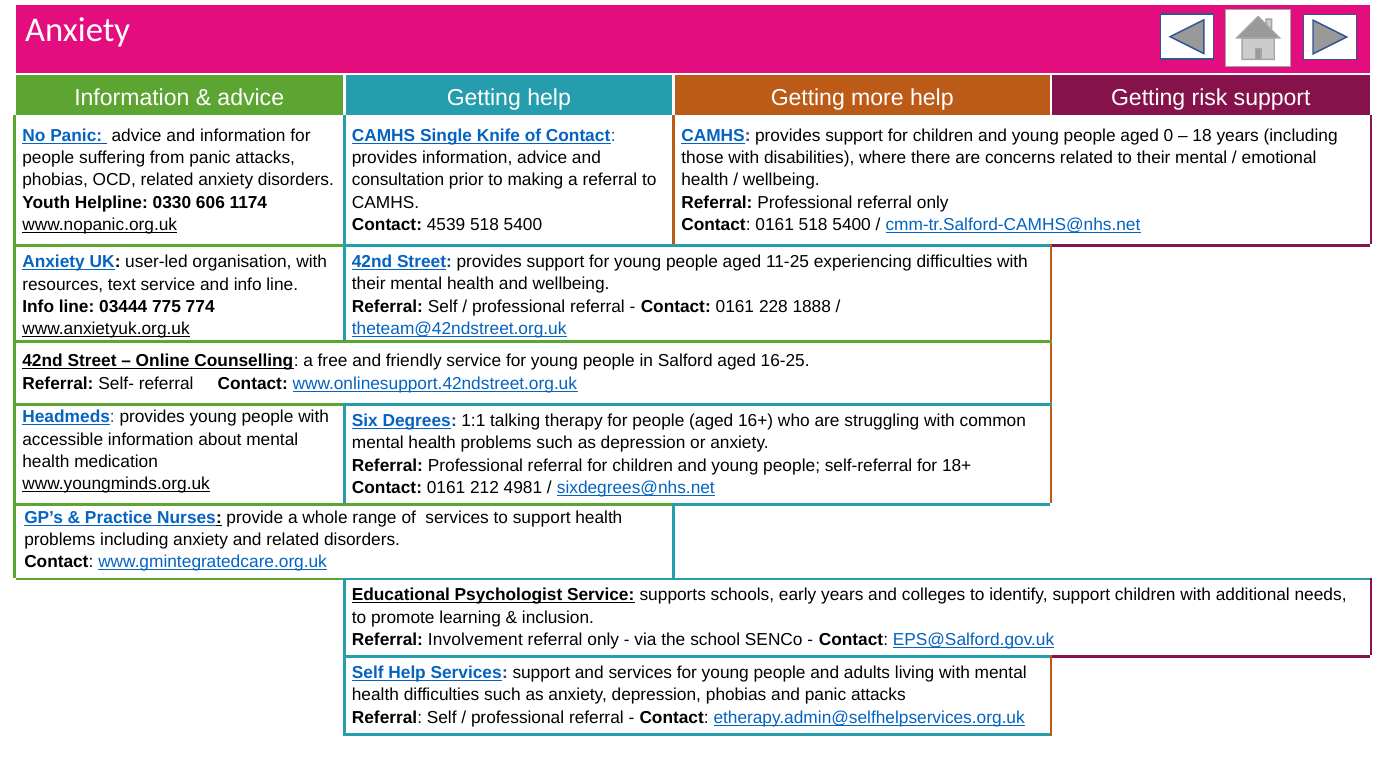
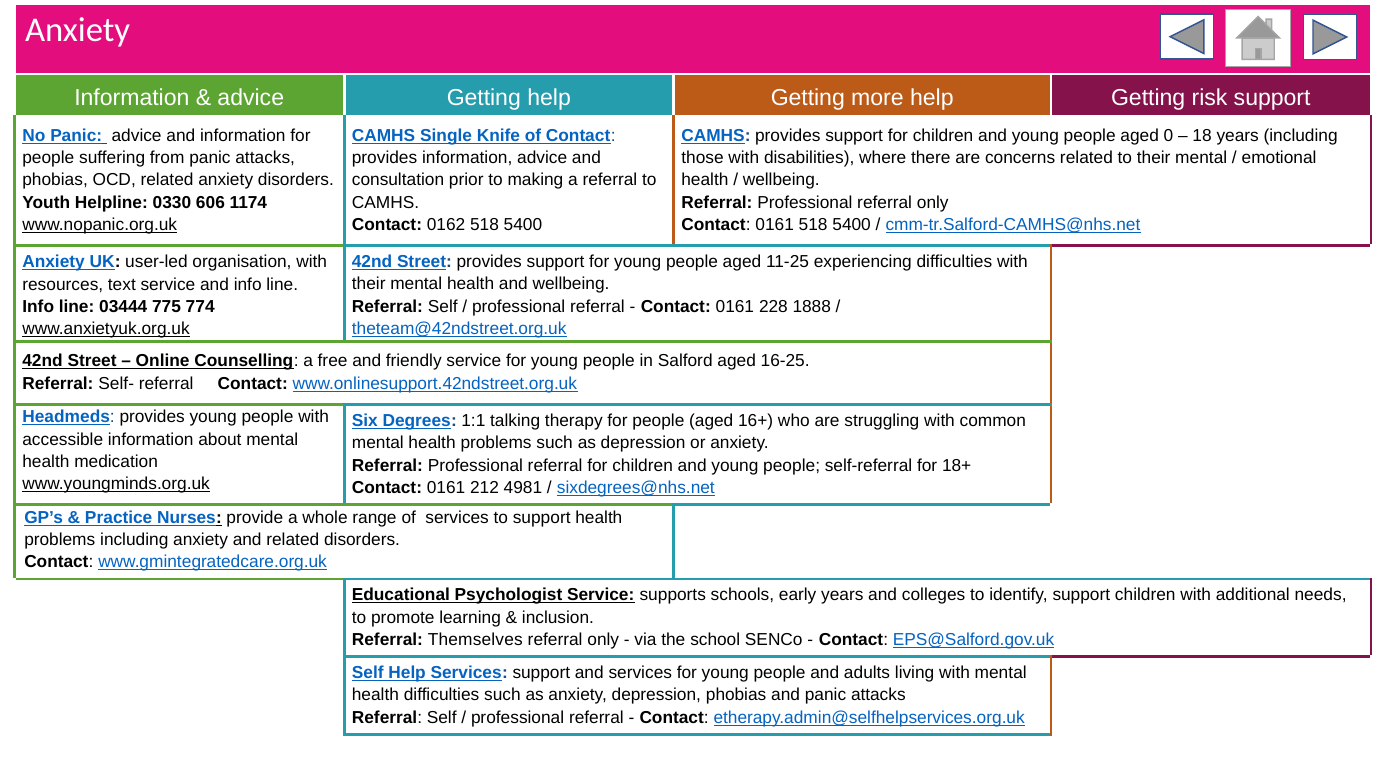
4539: 4539 -> 0162 (446, 225)
Involvement: Involvement -> Themselves (475, 640)
